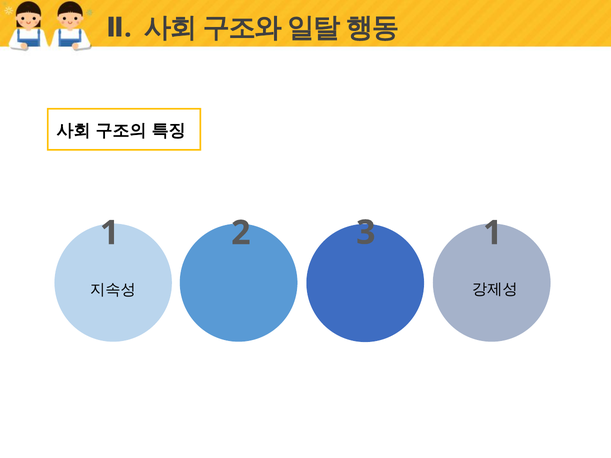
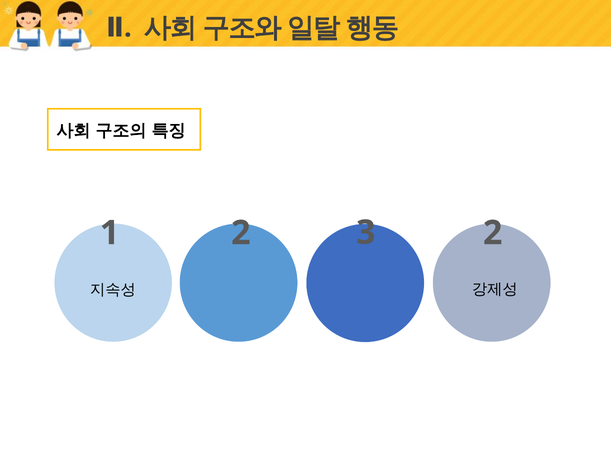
2 1: 1 -> 2 (493, 233)
